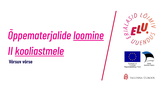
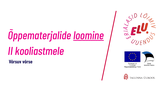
kooliastmele underline: present -> none (39, 51)
